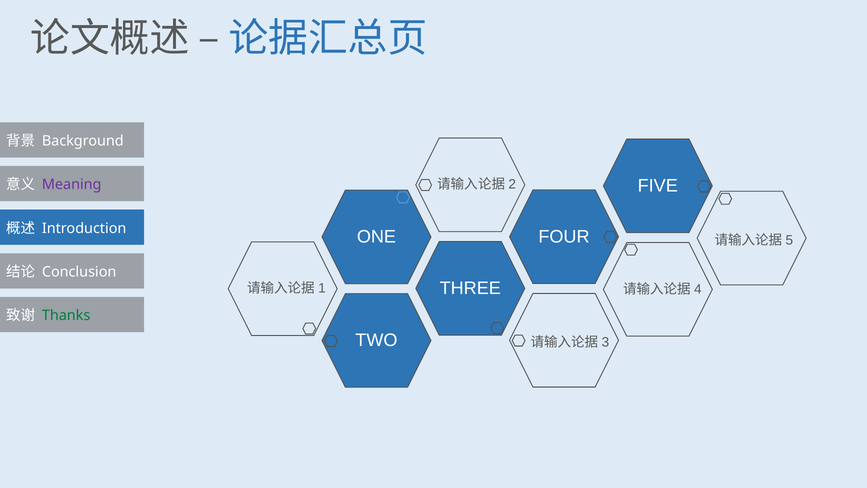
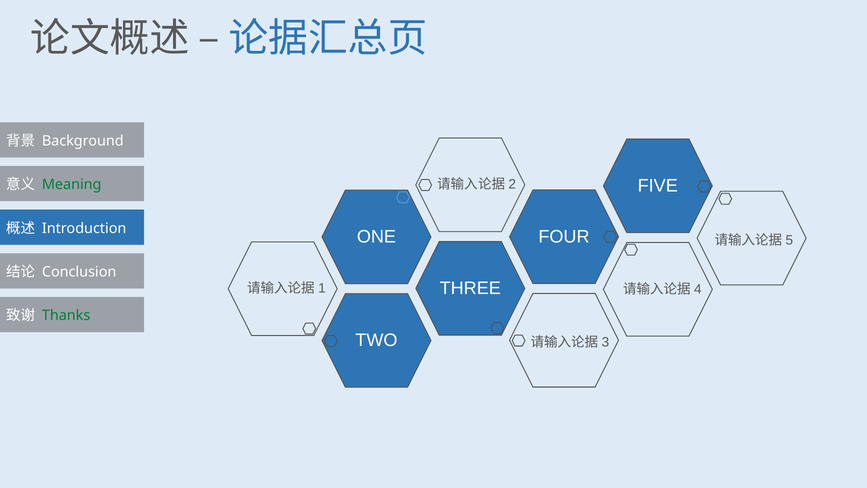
Meaning colour: purple -> green (72, 185)
